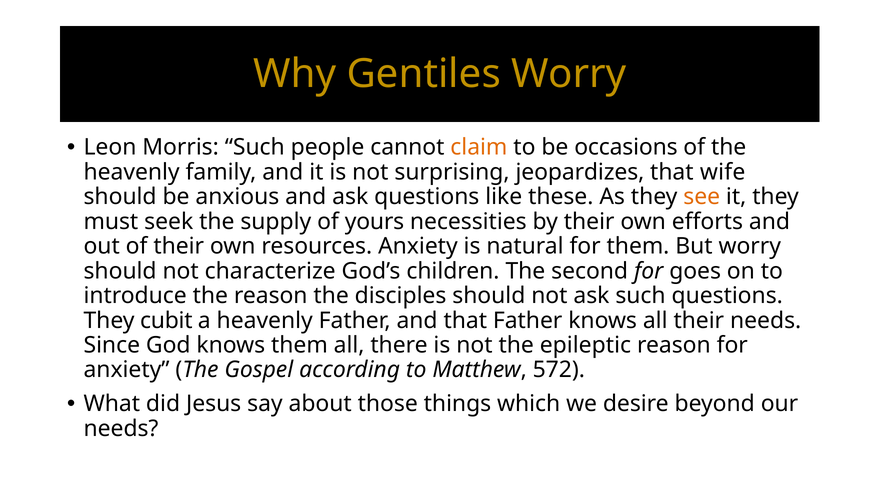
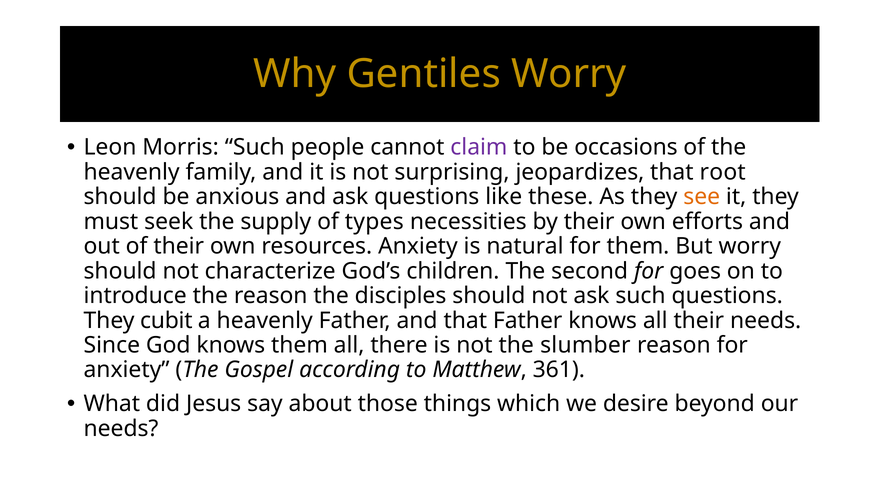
claim colour: orange -> purple (479, 147)
wife: wife -> root (723, 172)
yours: yours -> types (374, 222)
epileptic: epileptic -> slumber (585, 345)
572: 572 -> 361 (559, 370)
